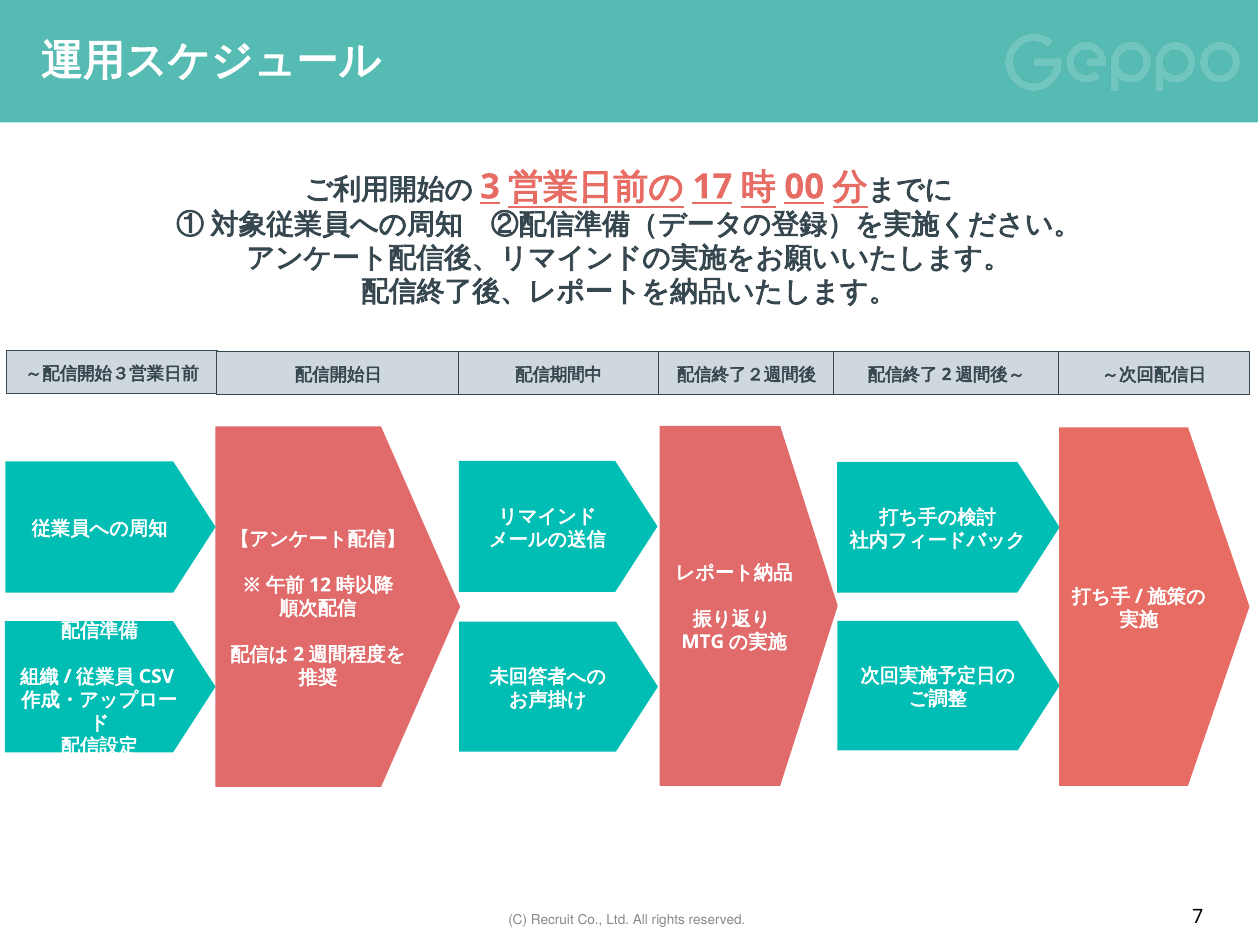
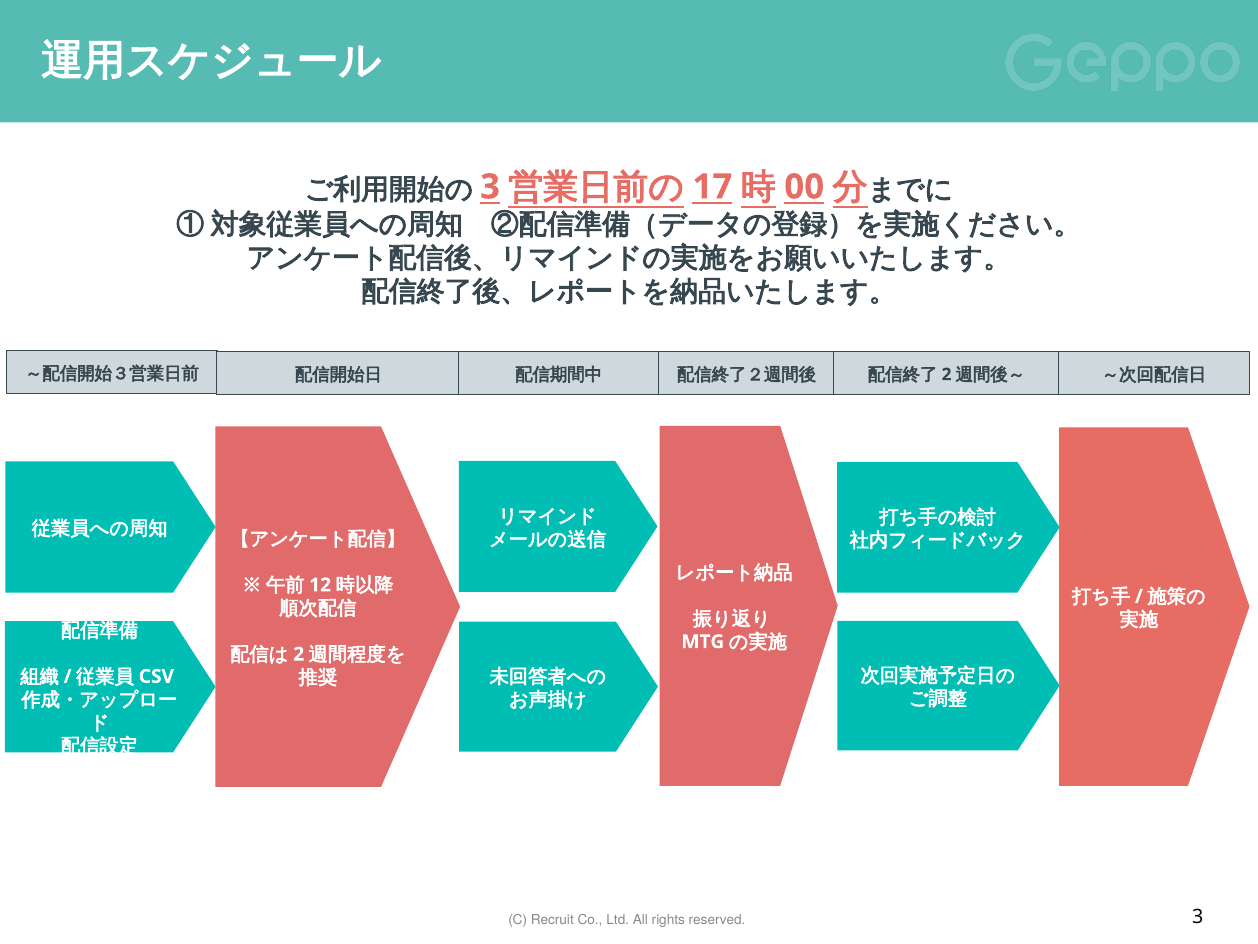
7: 7 -> 3 (1198, 916)
